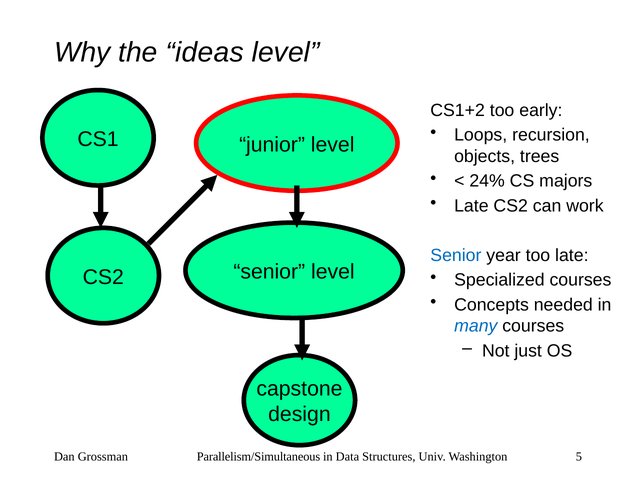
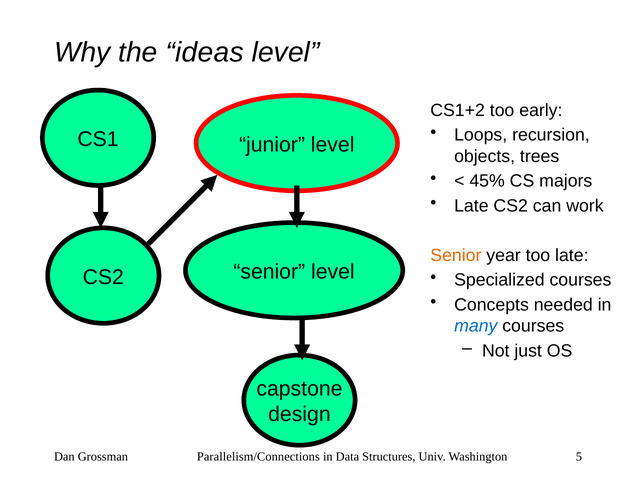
24%: 24% -> 45% (487, 181)
Senior colour: blue -> orange (456, 255)
Parallelism/Simultaneous: Parallelism/Simultaneous -> Parallelism/Connections (258, 457)
